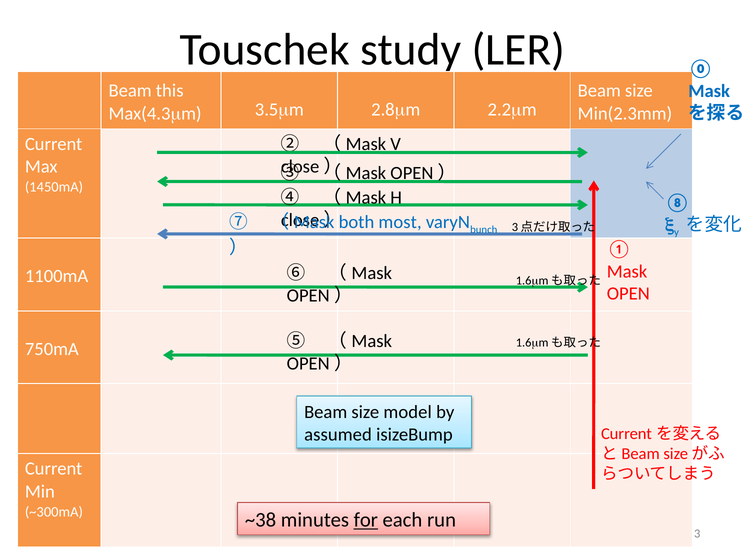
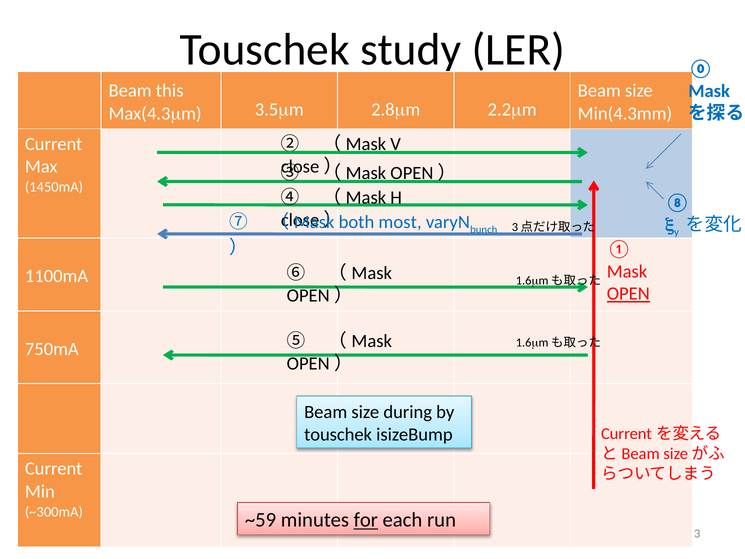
Min(2.3mm: Min(2.3mm -> Min(4.3mm (625, 114)
OPEN underline: none -> present (628, 294)
model: model -> during (408, 412)
assumed: assumed -> touschek (338, 434)
~38: ~38 -> ~59 (261, 520)
